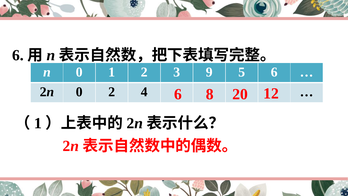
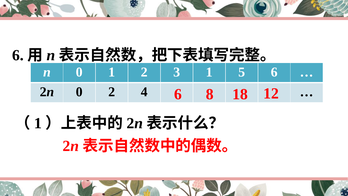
3 9: 9 -> 1 (209, 72)
20: 20 -> 18 (240, 94)
